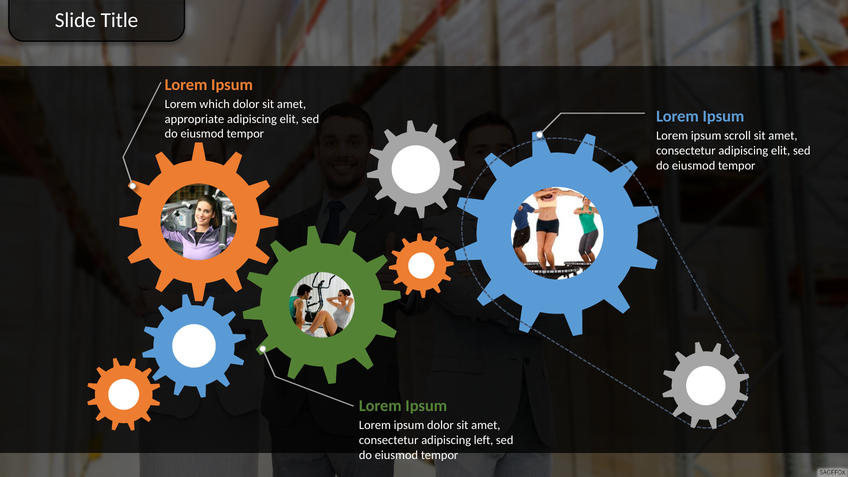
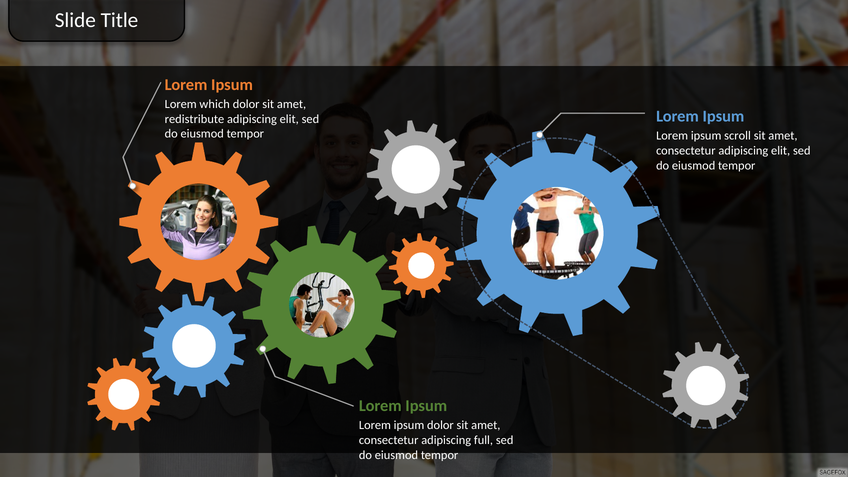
appropriate: appropriate -> redistribute (194, 119)
left: left -> full (484, 440)
